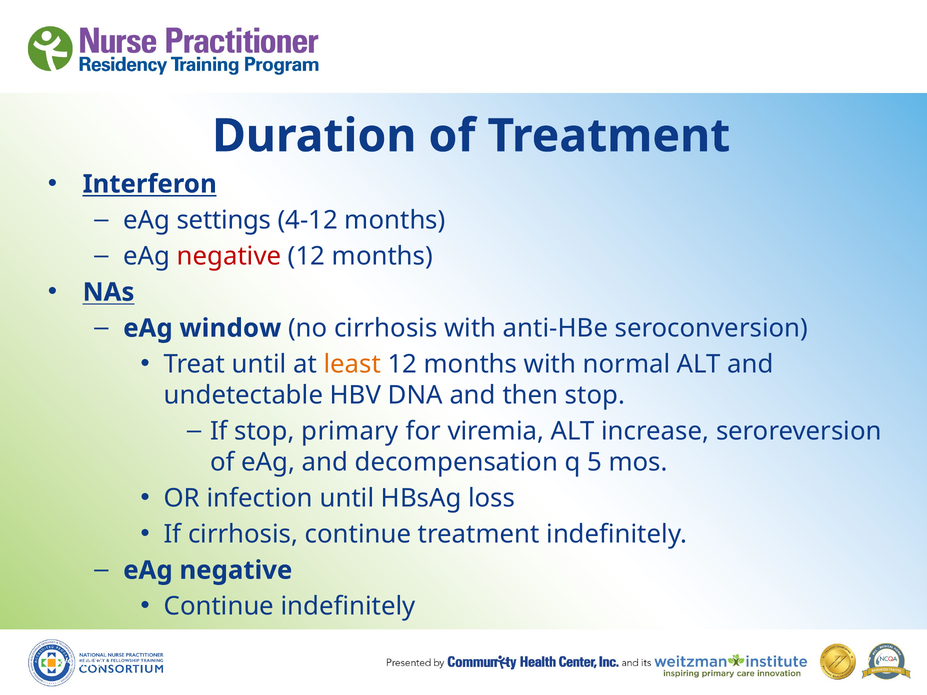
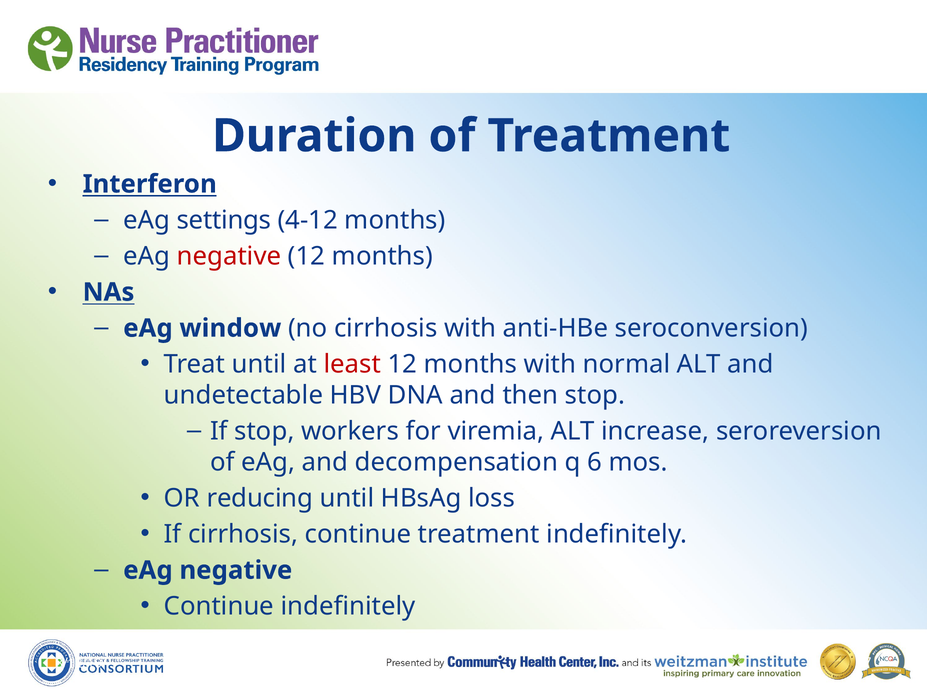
least colour: orange -> red (352, 364)
primary: primary -> workers (350, 431)
5: 5 -> 6 (595, 462)
infection: infection -> reducing (260, 498)
8/95/10: 8/95/10 -> 8/12/10 (79, 664)
